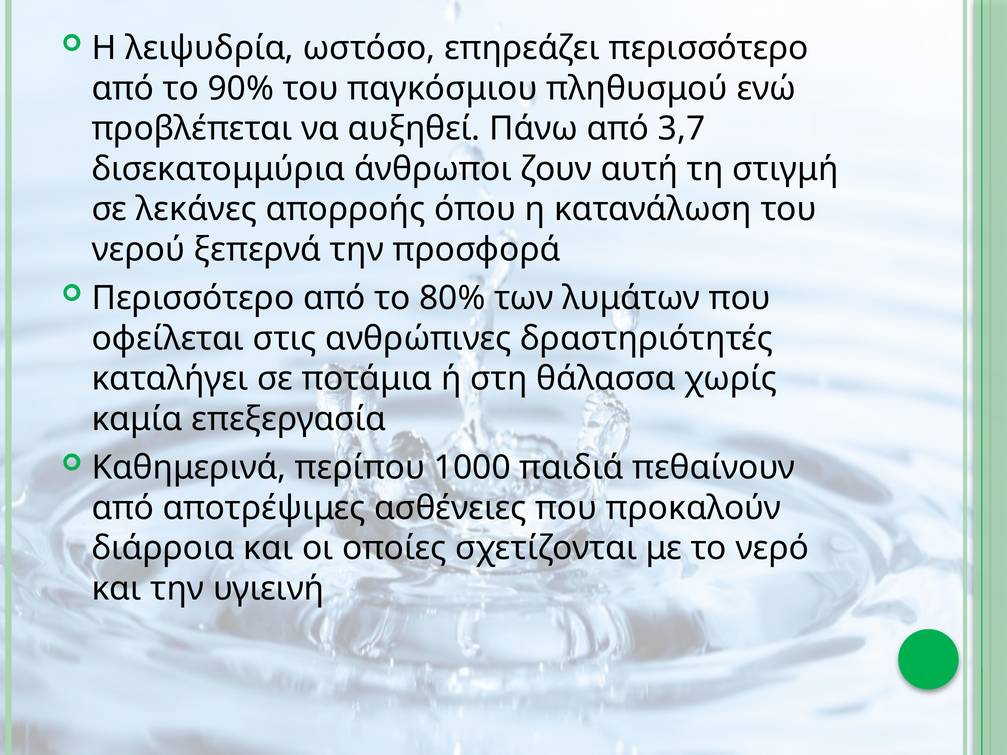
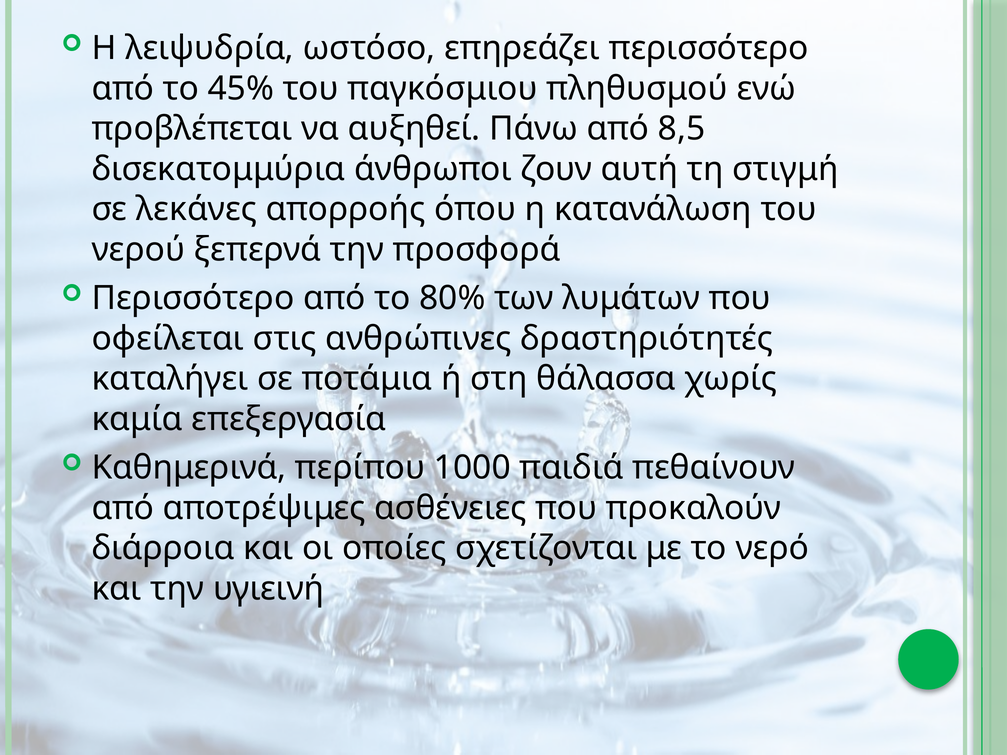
90%: 90% -> 45% (241, 89)
3,7: 3,7 -> 8,5 (682, 129)
